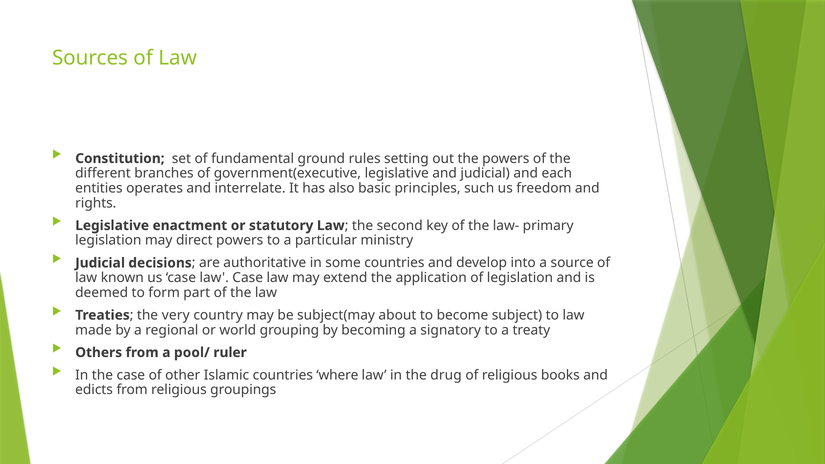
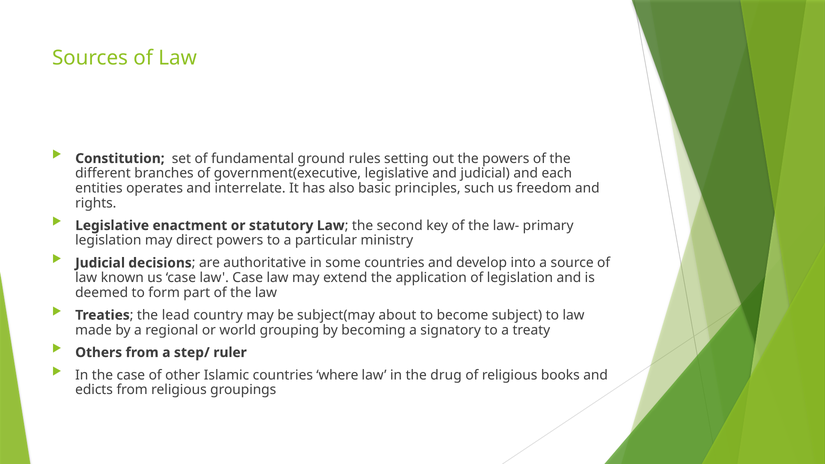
very: very -> lead (176, 315)
pool/: pool/ -> step/ (192, 353)
